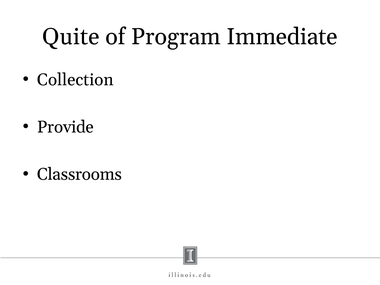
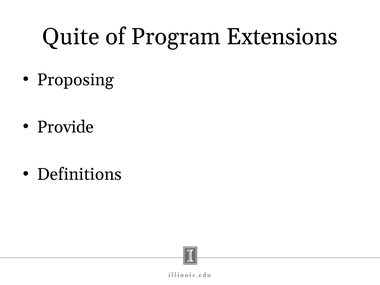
Immediate: Immediate -> Extensions (282, 37)
Collection: Collection -> Proposing (75, 80)
Classrooms: Classrooms -> Definitions (79, 174)
